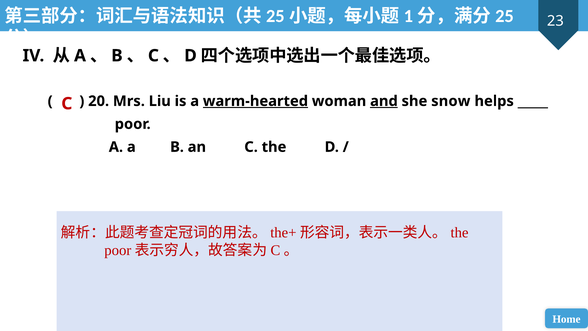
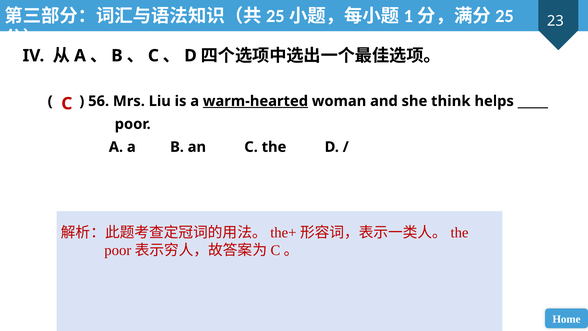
20: 20 -> 56 (99, 101)
and underline: present -> none (384, 101)
snow: snow -> think (451, 101)
